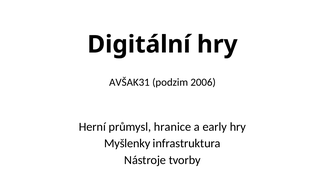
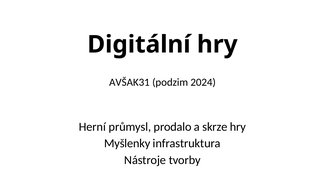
2006: 2006 -> 2024 (203, 82)
hranice: hranice -> prodalo (173, 127)
early: early -> skrze (215, 127)
